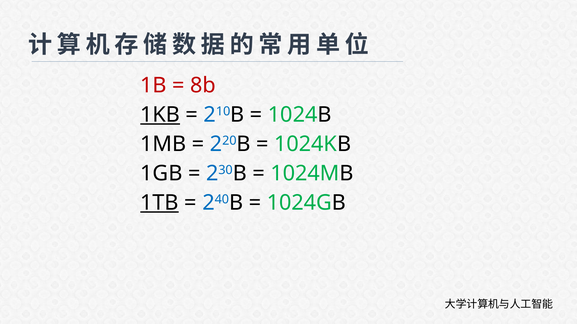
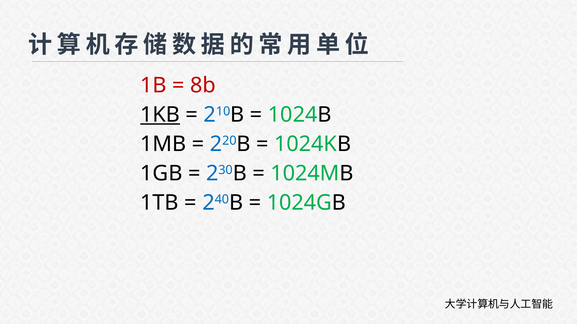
1TB underline: present -> none (159, 203)
